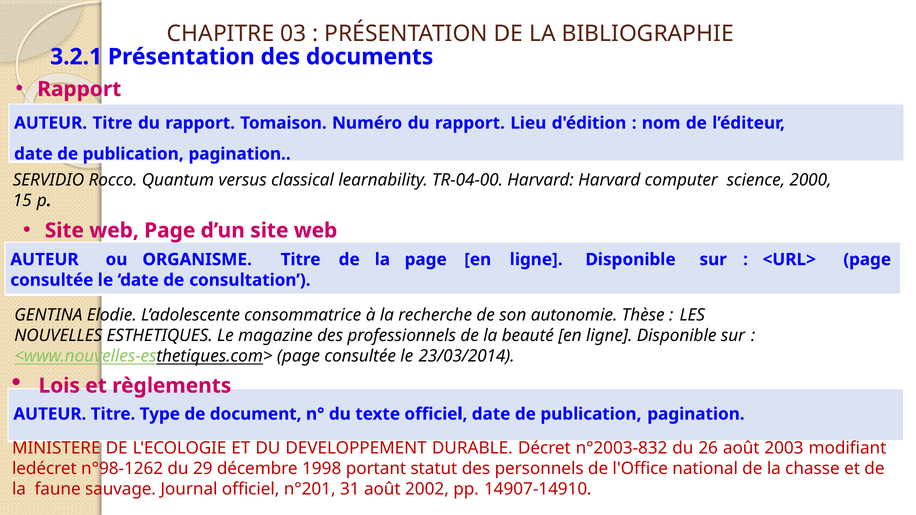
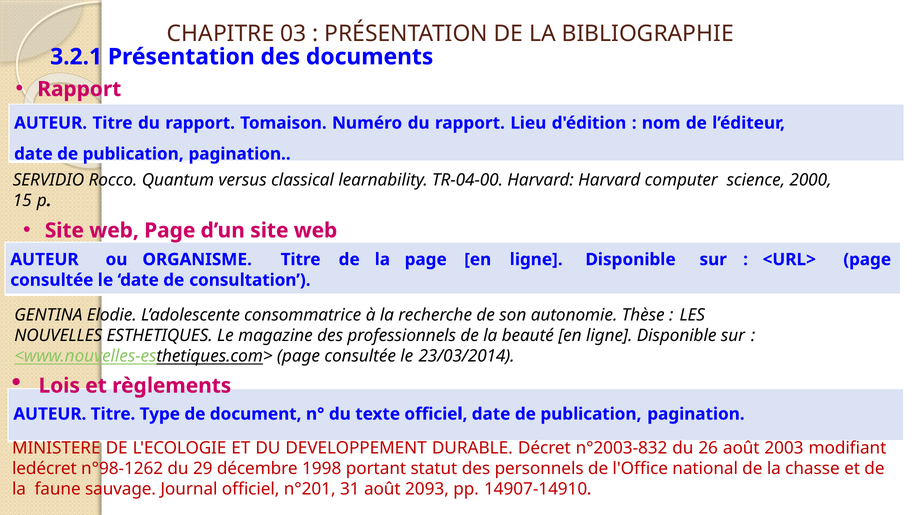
2002: 2002 -> 2093 (427, 489)
